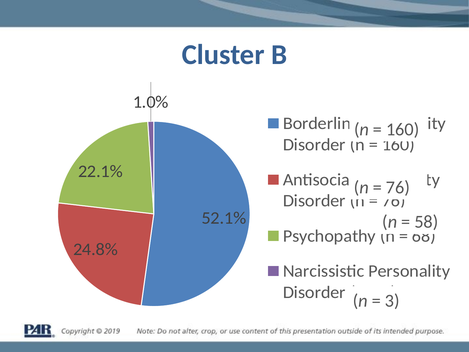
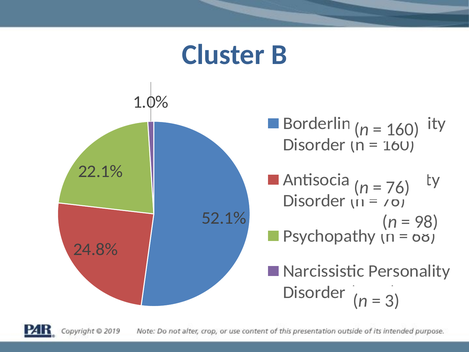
58: 58 -> 98 (426, 222)
